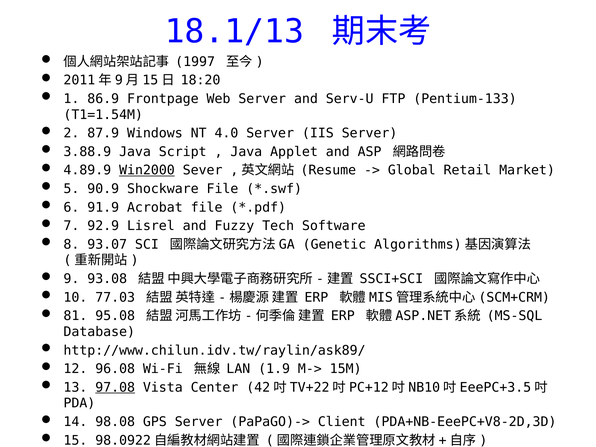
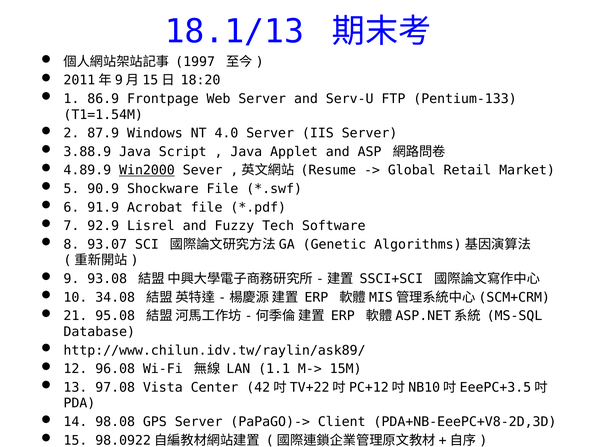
77.03: 77.03 -> 34.08 (115, 297)
81: 81 -> 21 (75, 316)
1.9: 1.9 -> 1.1 (274, 369)
97.08 underline: present -> none (115, 387)
